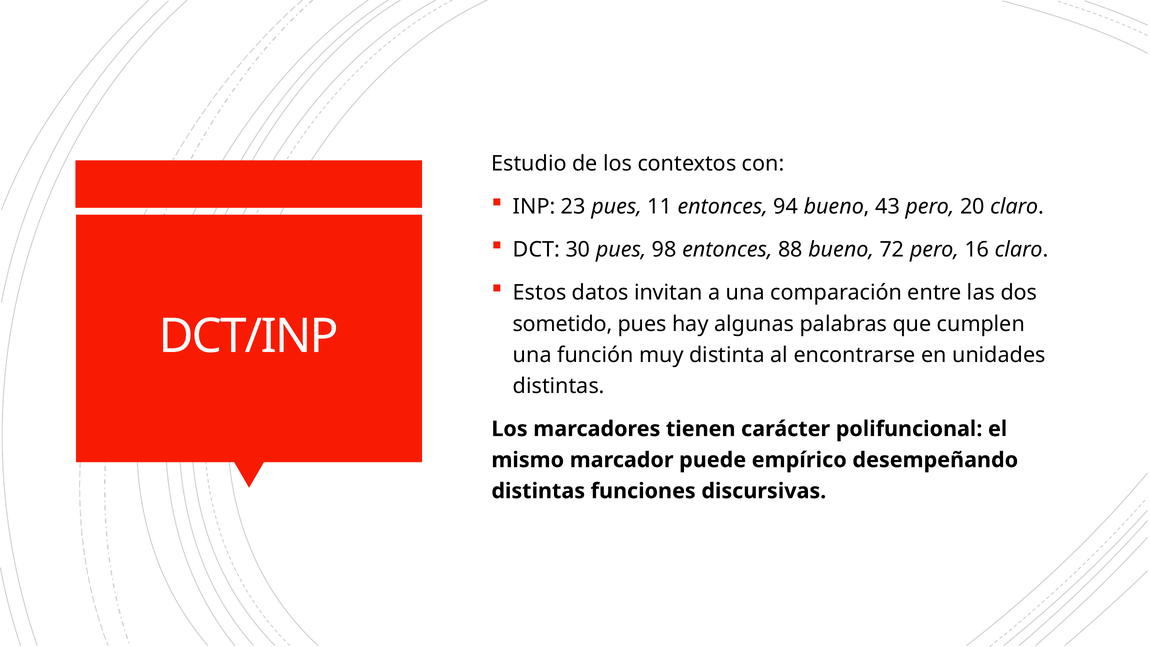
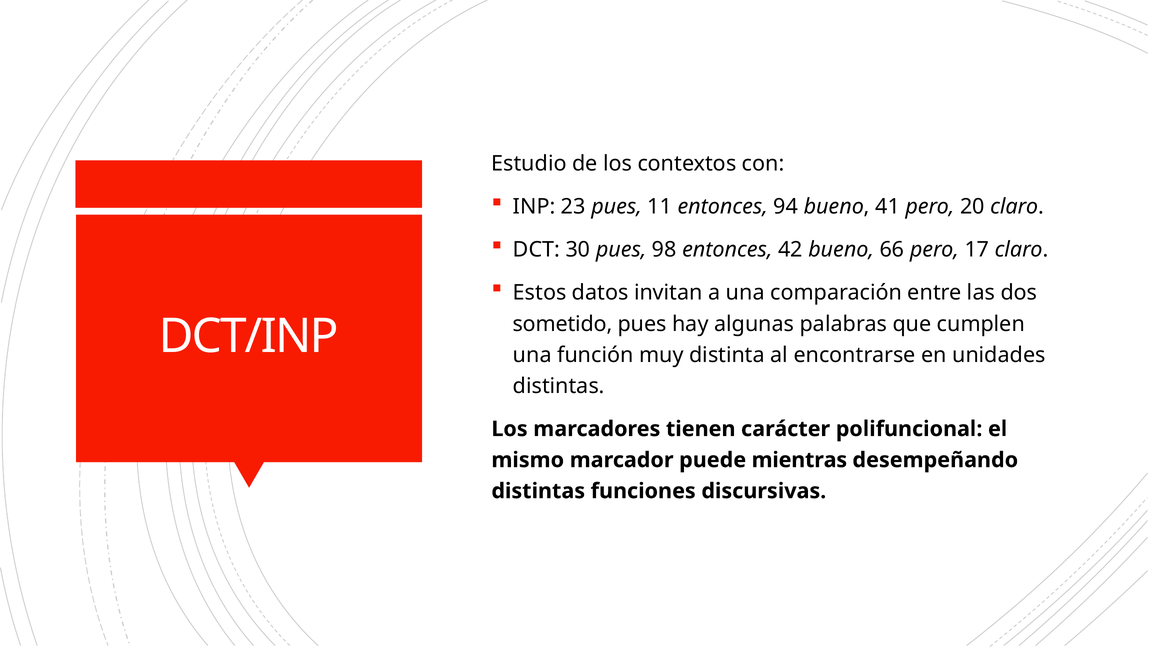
43: 43 -> 41 (888, 207)
88: 88 -> 42 (790, 250)
72: 72 -> 66 (892, 250)
16: 16 -> 17 (977, 250)
empírico: empírico -> mientras (799, 460)
